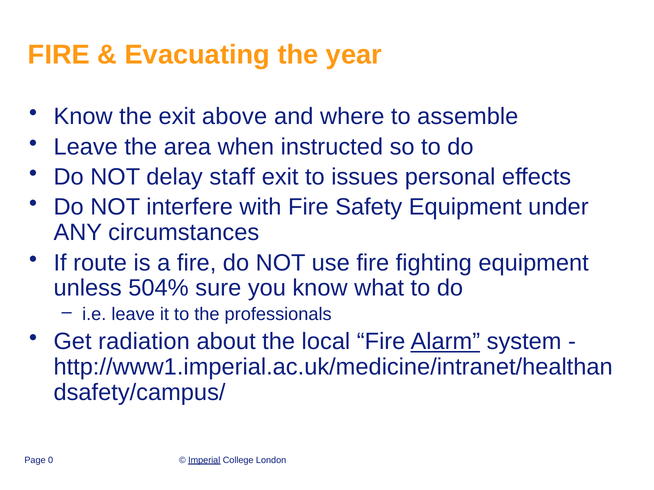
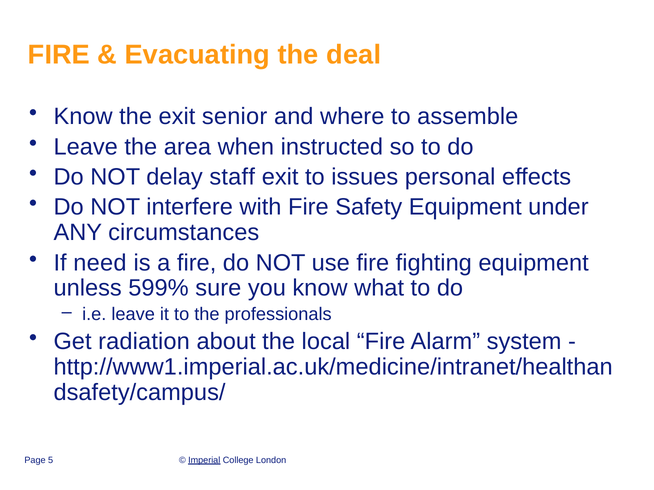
year: year -> deal (354, 55)
above: above -> senior (235, 117)
route: route -> need (100, 263)
504%: 504% -> 599% (159, 288)
Alarm underline: present -> none (445, 342)
0: 0 -> 5 (51, 461)
